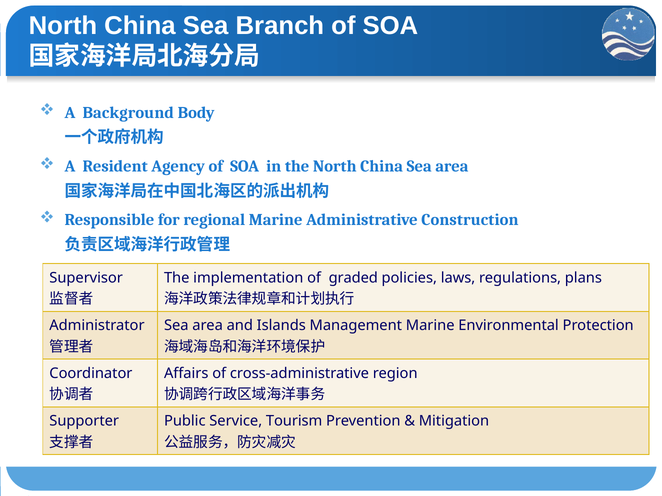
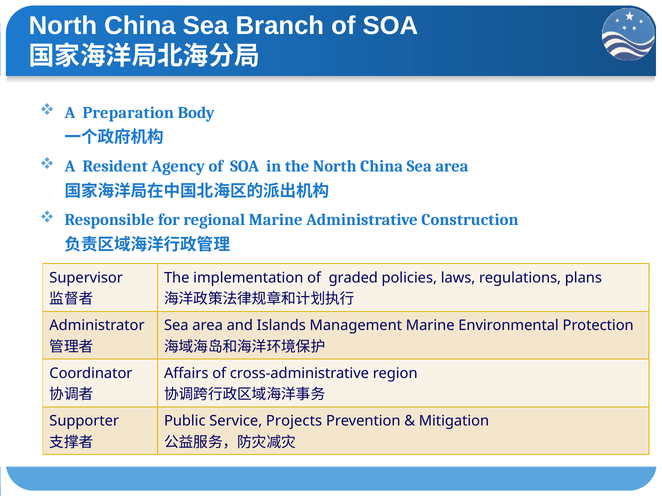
Background: Background -> Preparation (128, 113)
Tourism: Tourism -> Projects (294, 421)
